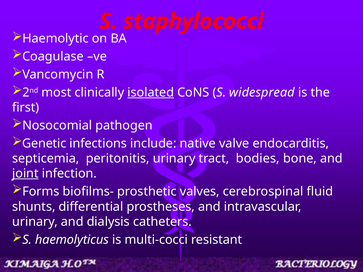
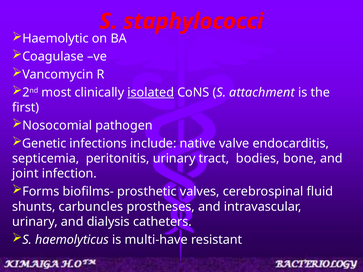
widespread: widespread -> attachment (262, 92)
joint underline: present -> none (25, 174)
differential: differential -> carbuncles (91, 207)
multi-cocci: multi-cocci -> multi-have (156, 240)
